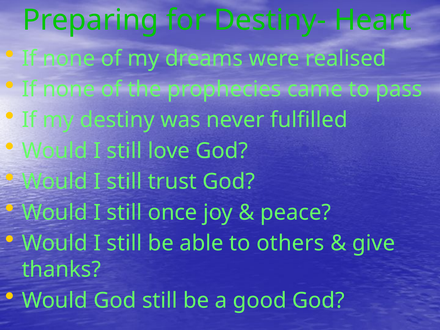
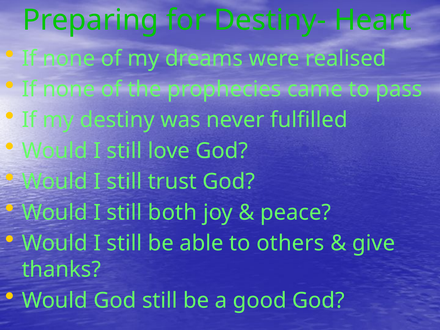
once: once -> both (172, 212)
